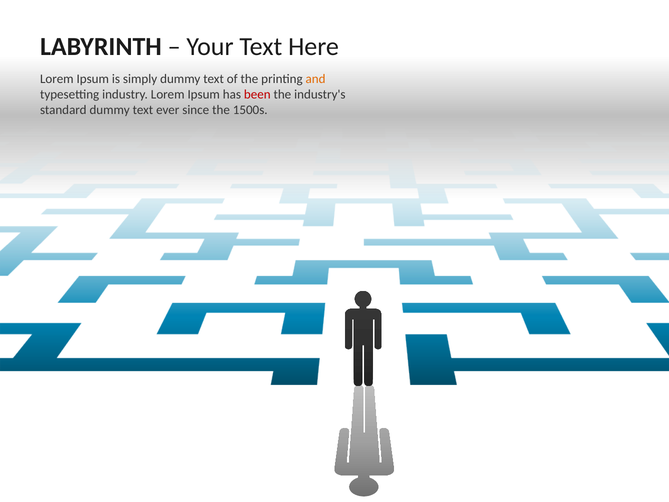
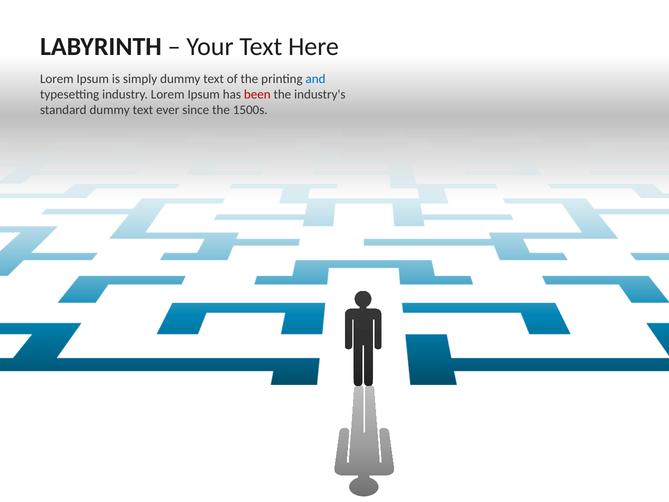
and colour: orange -> blue (316, 79)
